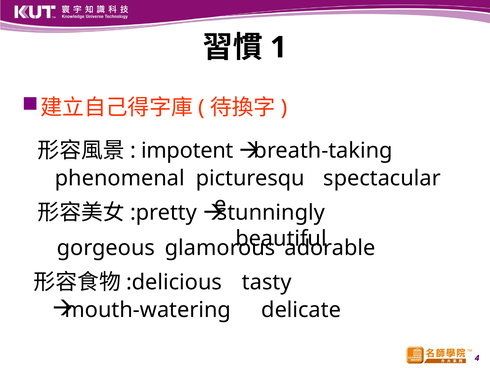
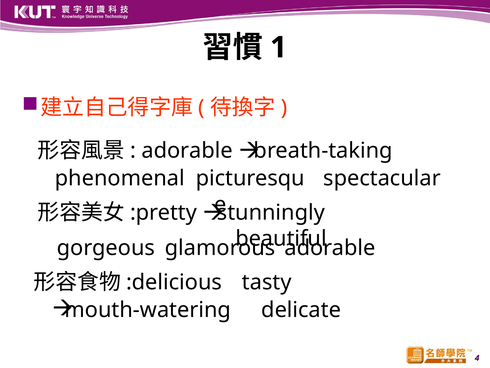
impotent: impotent -> adorable (187, 151)
